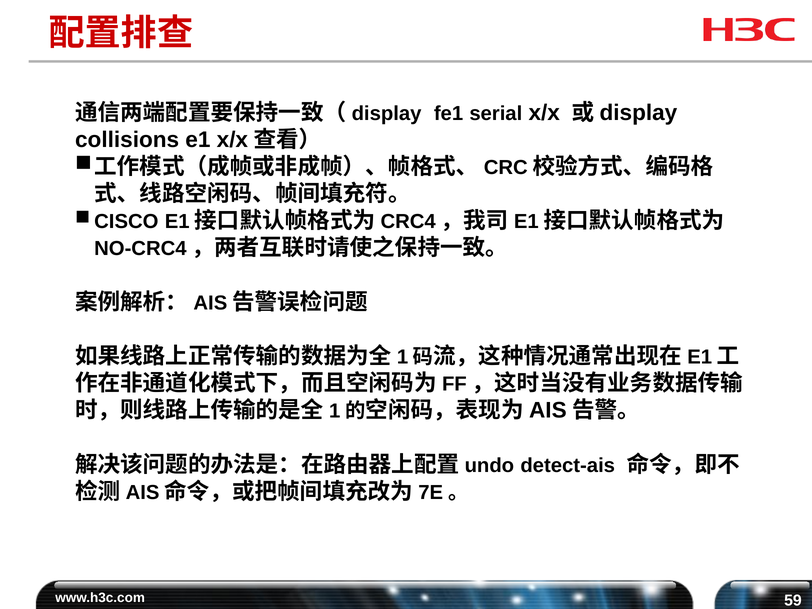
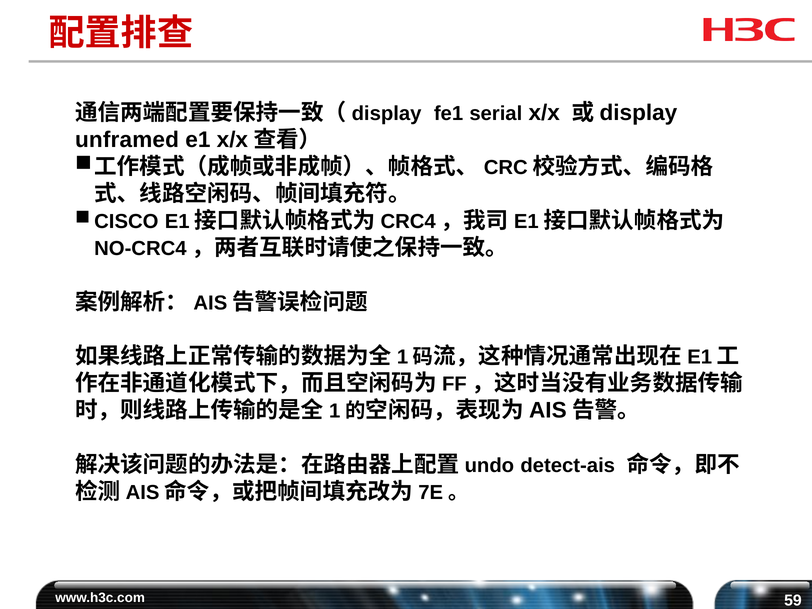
collisions: collisions -> unframed (127, 140)
